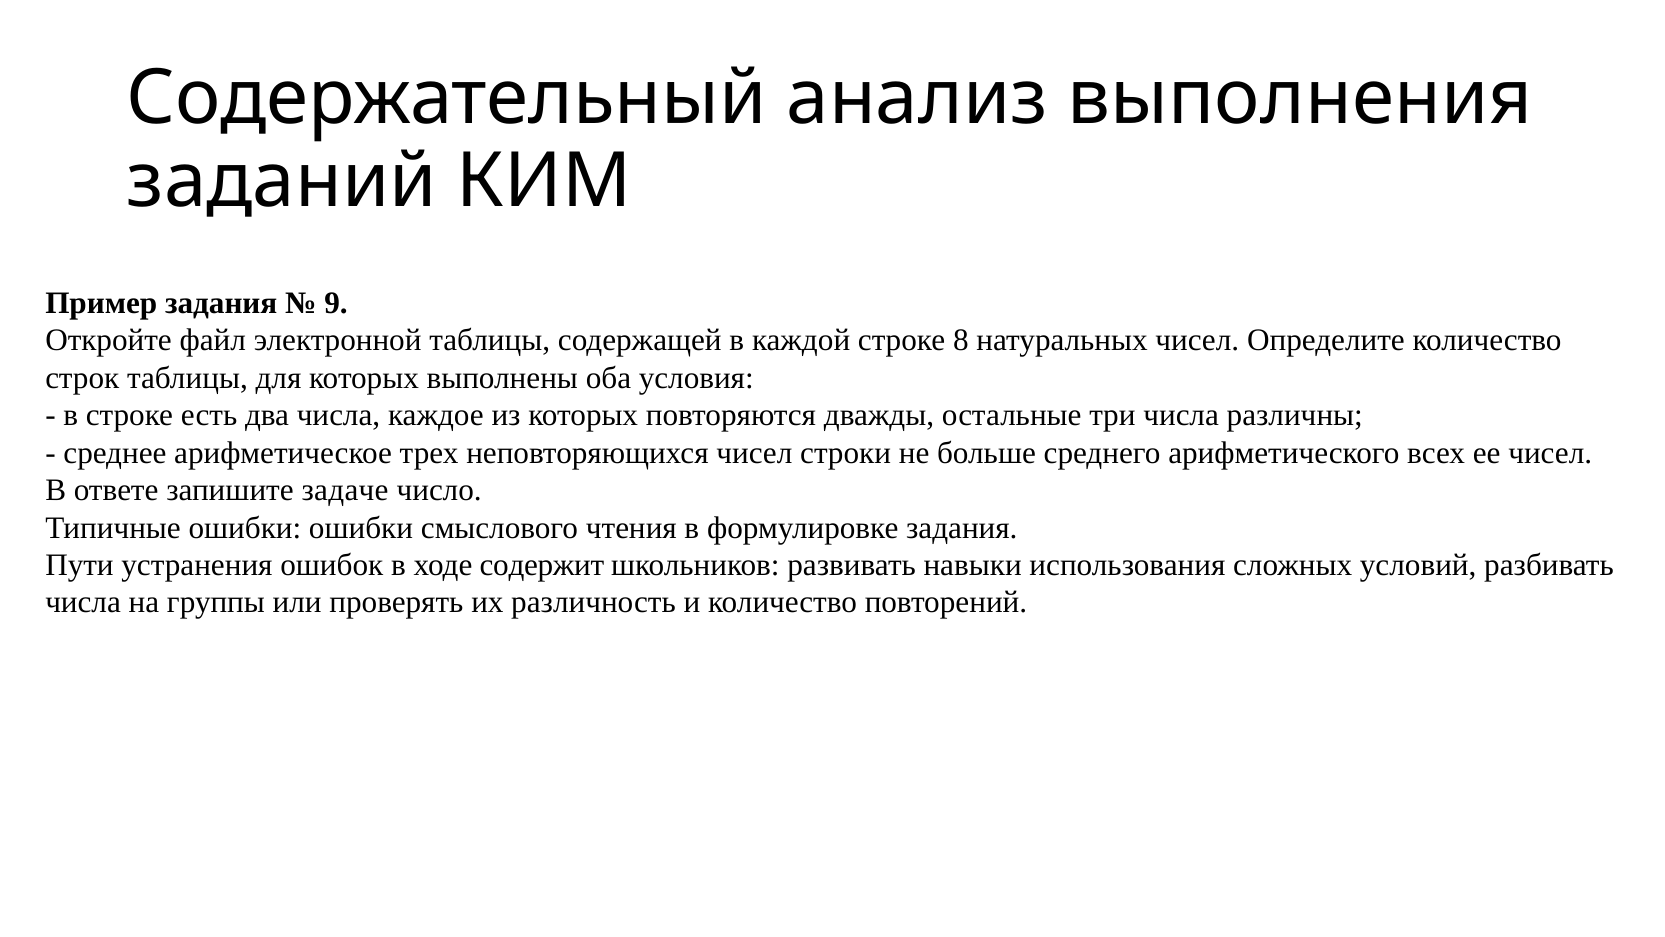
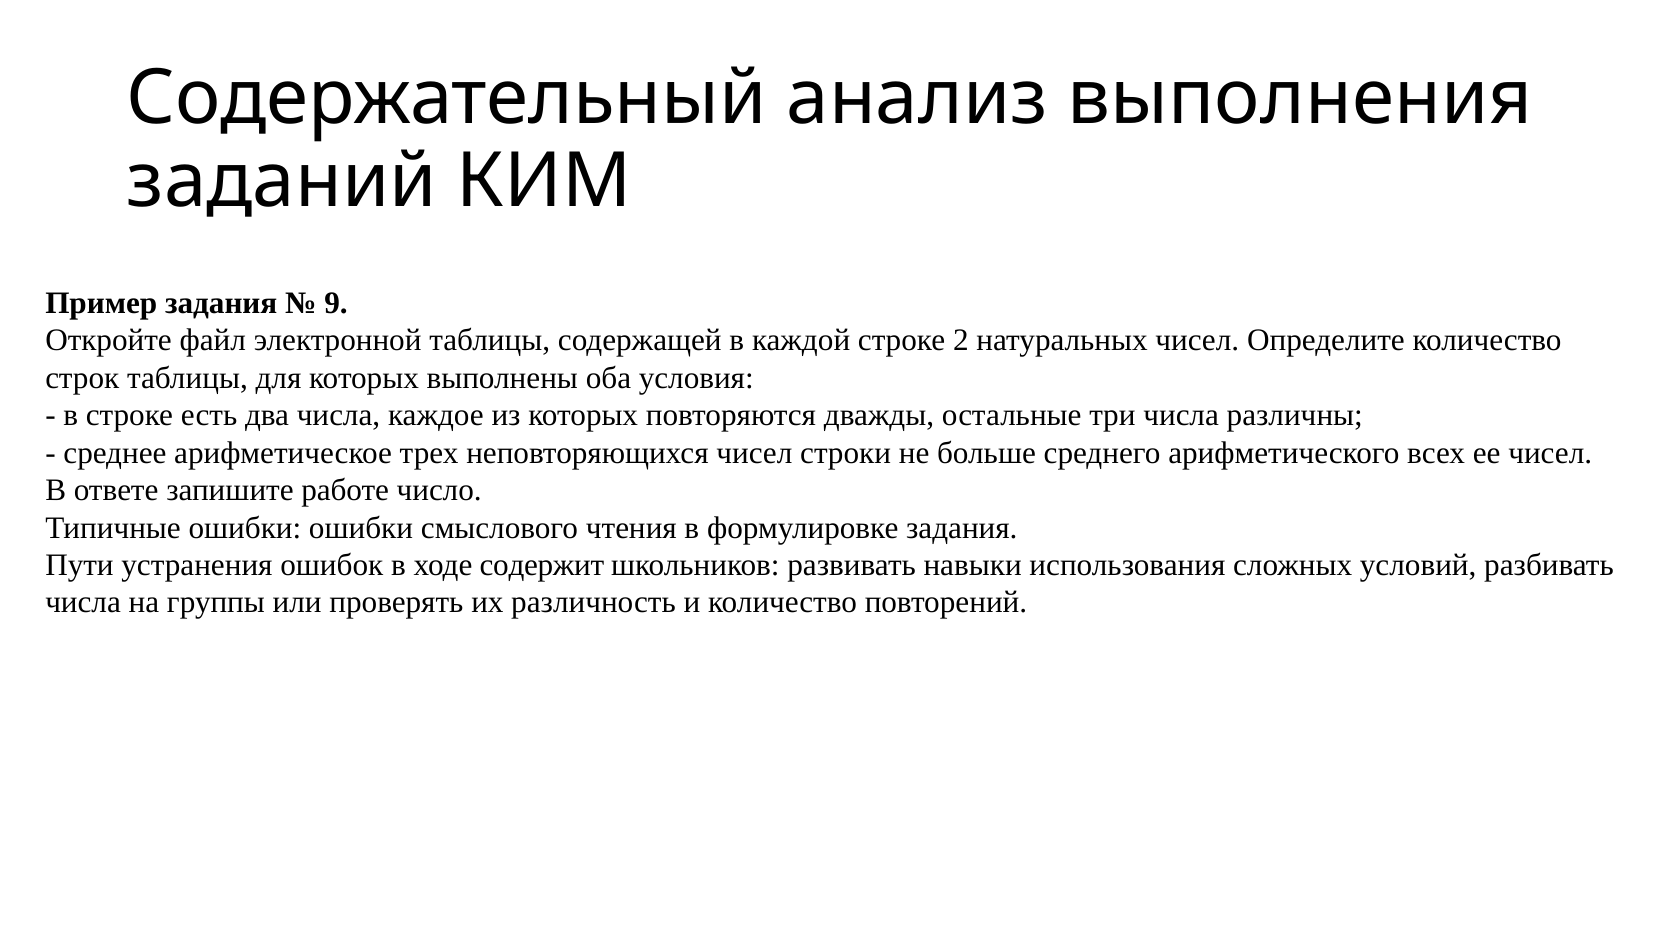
8: 8 -> 2 (961, 340)
задаче: задаче -> работе (345, 490)
